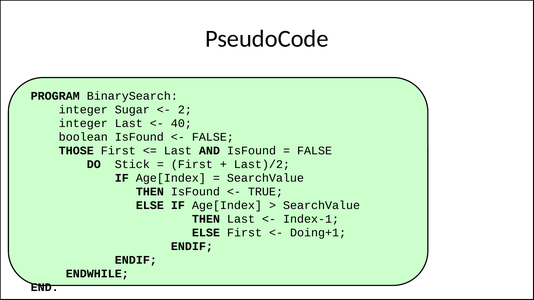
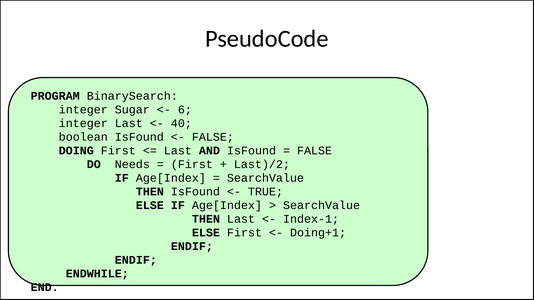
2: 2 -> 6 (185, 110)
THOSE: THOSE -> DOING (76, 151)
Stick: Stick -> Needs (132, 164)
